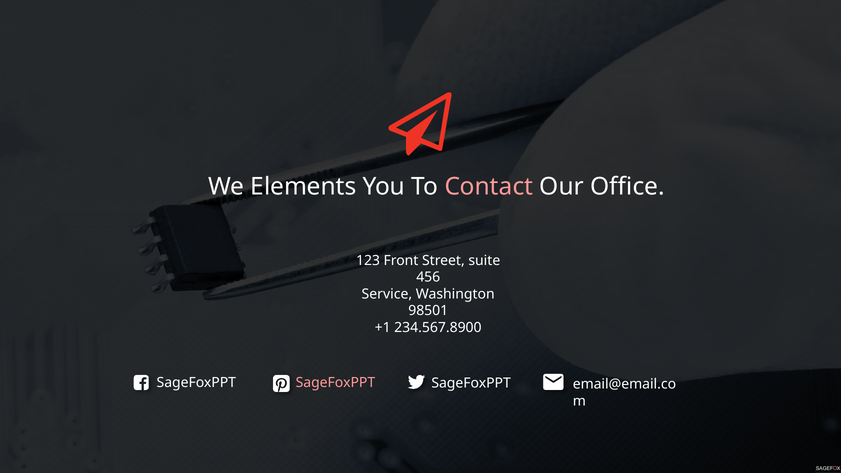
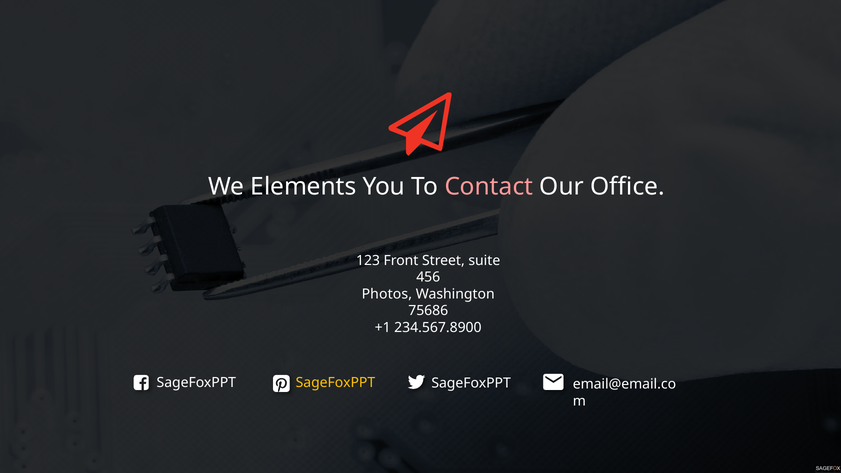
Service: Service -> Photos (387, 294)
98501: 98501 -> 75686 (428, 311)
SageFoxPPT colour: pink -> yellow (335, 383)
